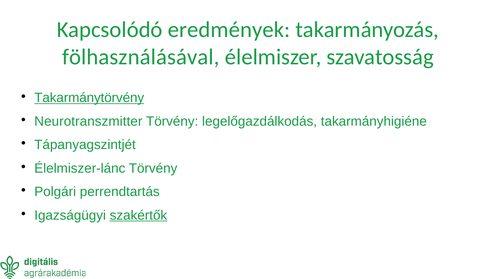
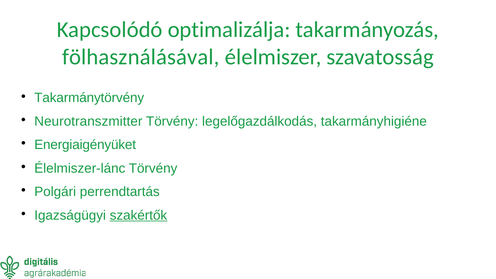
eredmények: eredmények -> optimalizálja (229, 30)
Takarmánytörvény underline: present -> none (89, 98)
Tápanyagszintjét: Tápanyagszintjét -> Energiaigényüket (85, 145)
